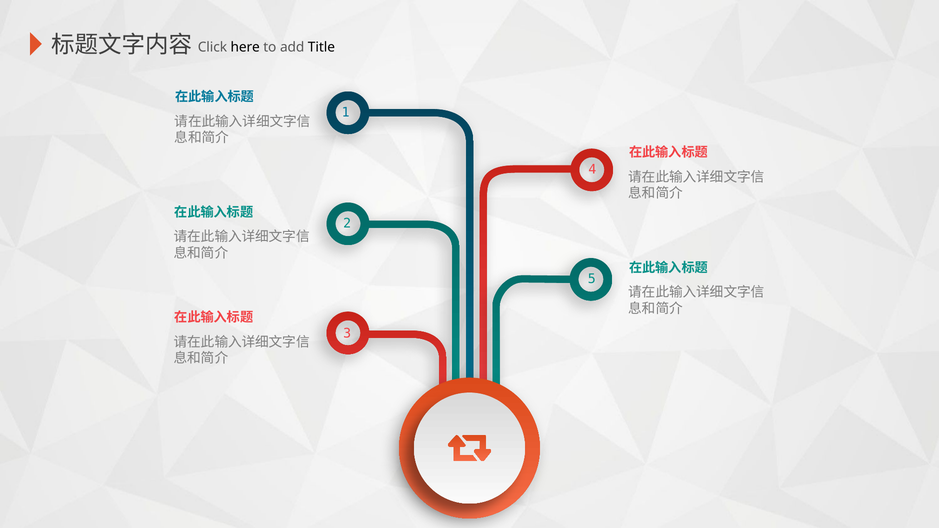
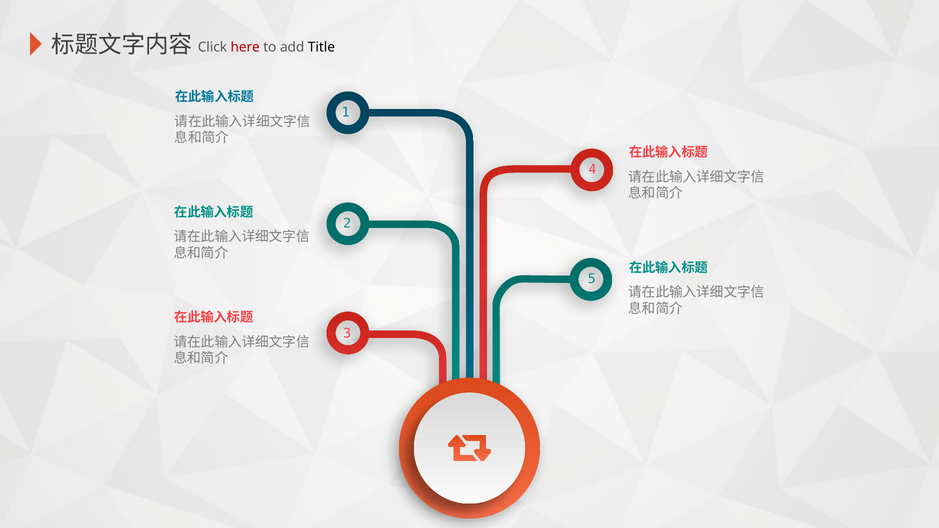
here colour: black -> red (245, 47)
